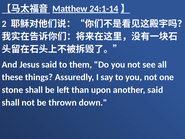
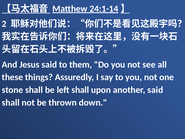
left than: than -> shall (80, 90)
